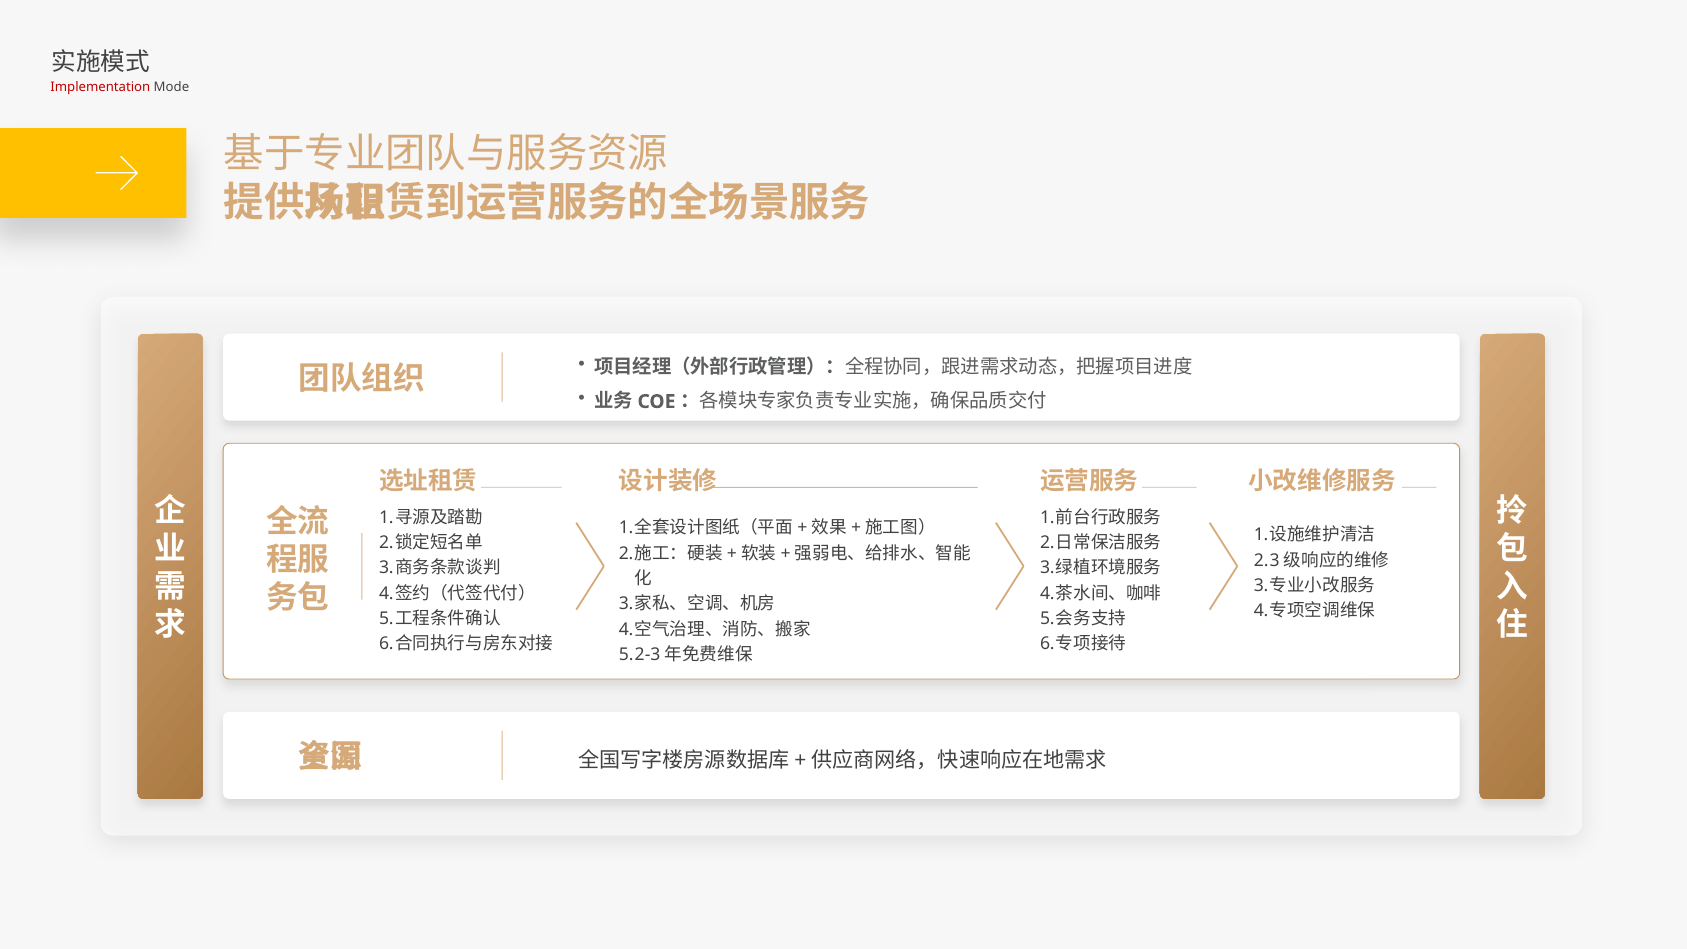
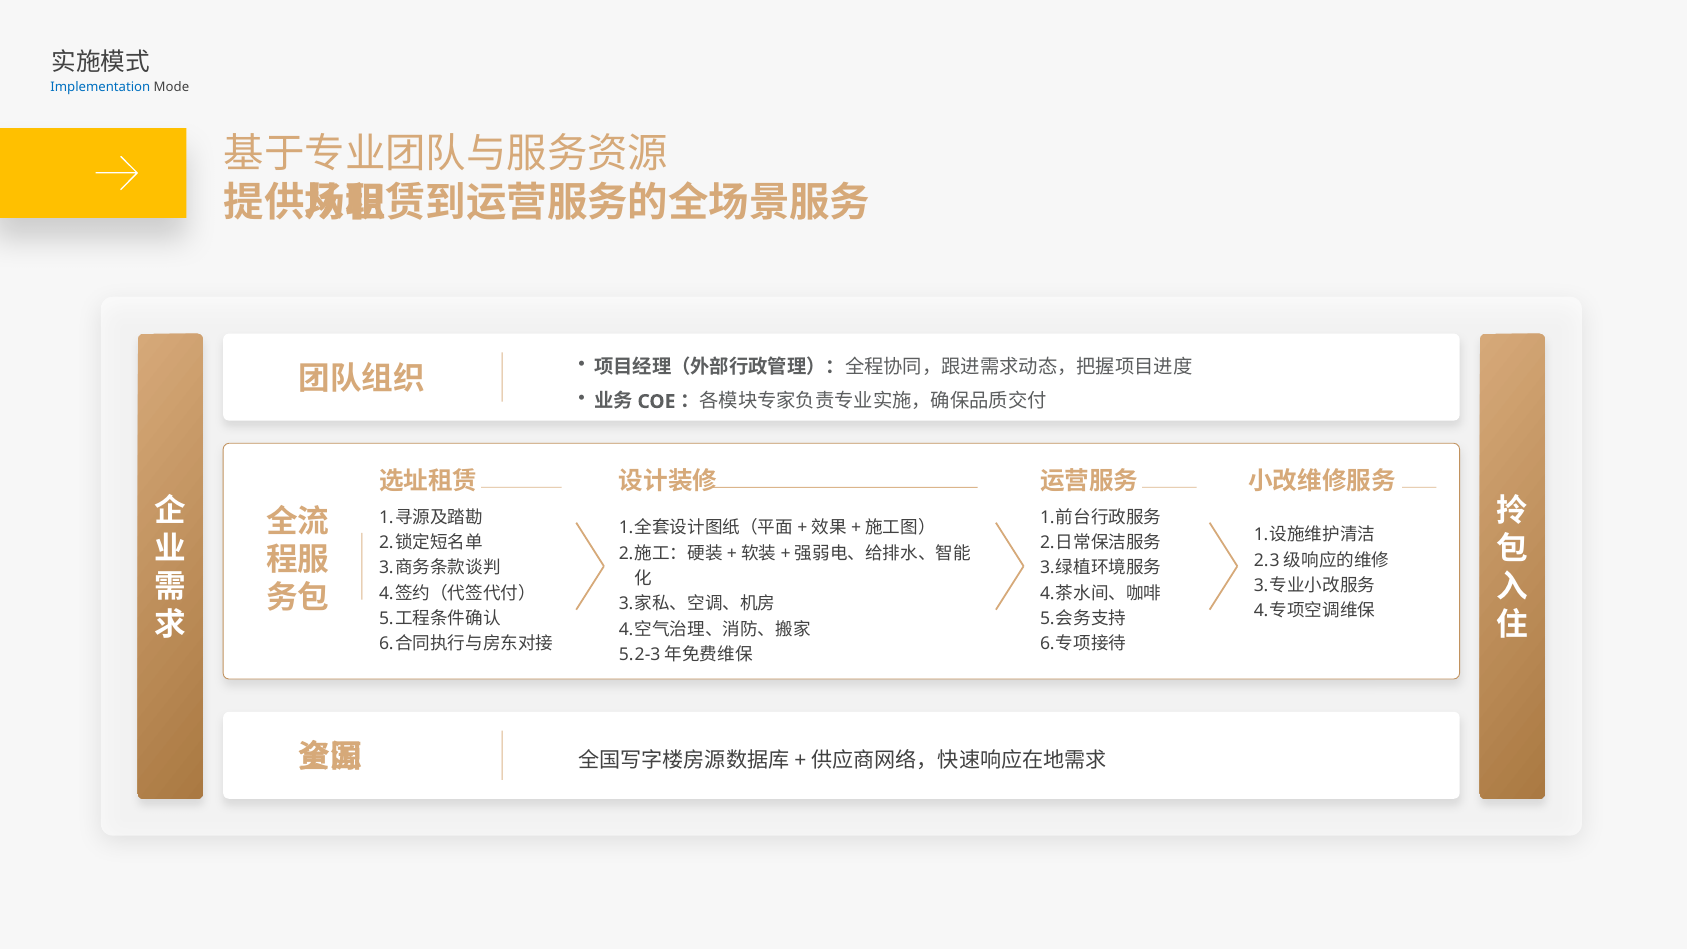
Implementation colour: red -> blue (100, 88)
